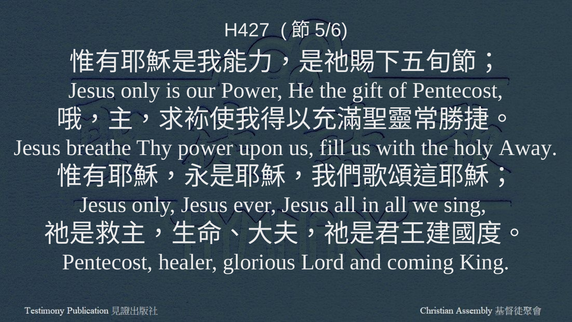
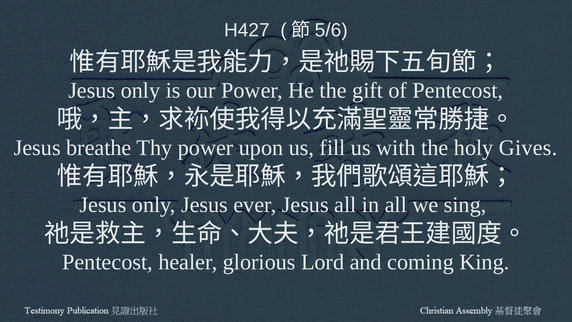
Away: Away -> Gives (528, 148)
